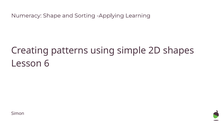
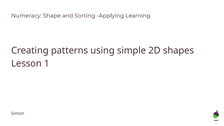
6: 6 -> 1 (47, 63)
